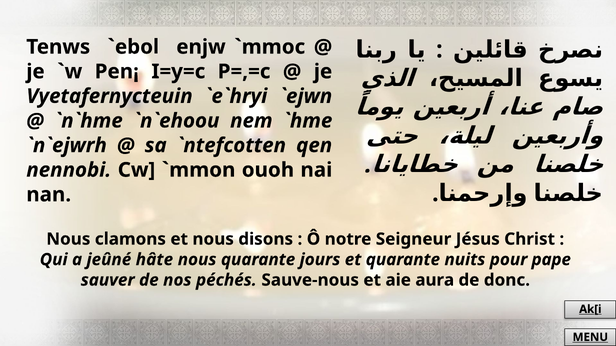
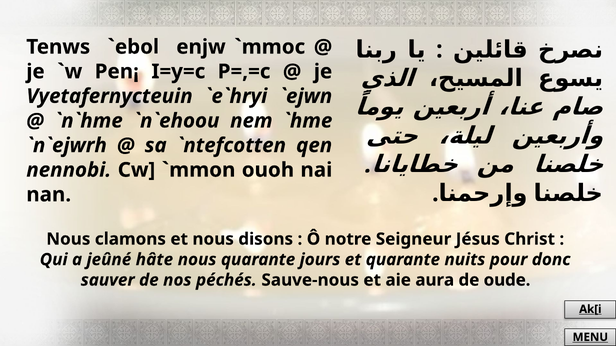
pape: pape -> donc (551, 260)
donc: donc -> oude (507, 280)
